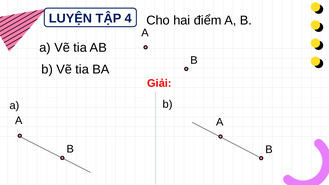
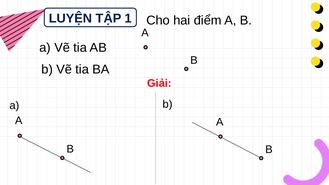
4: 4 -> 1 (128, 18)
